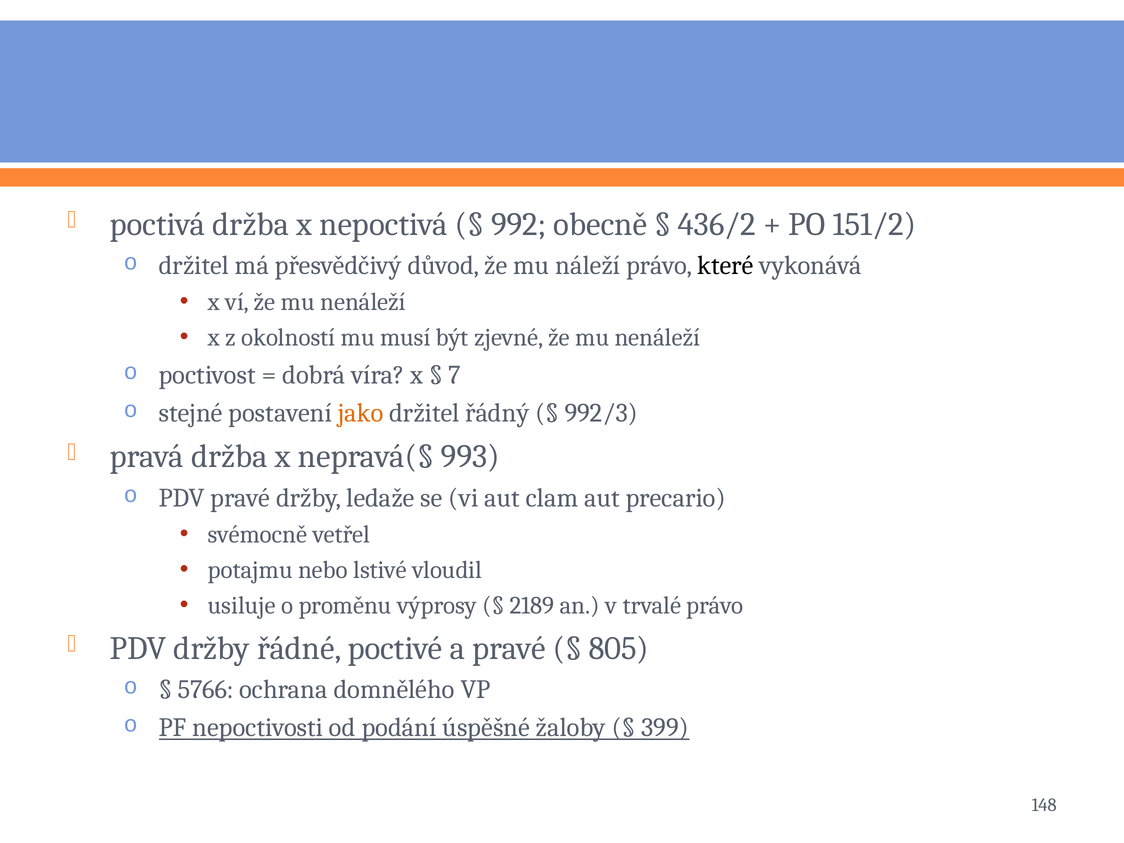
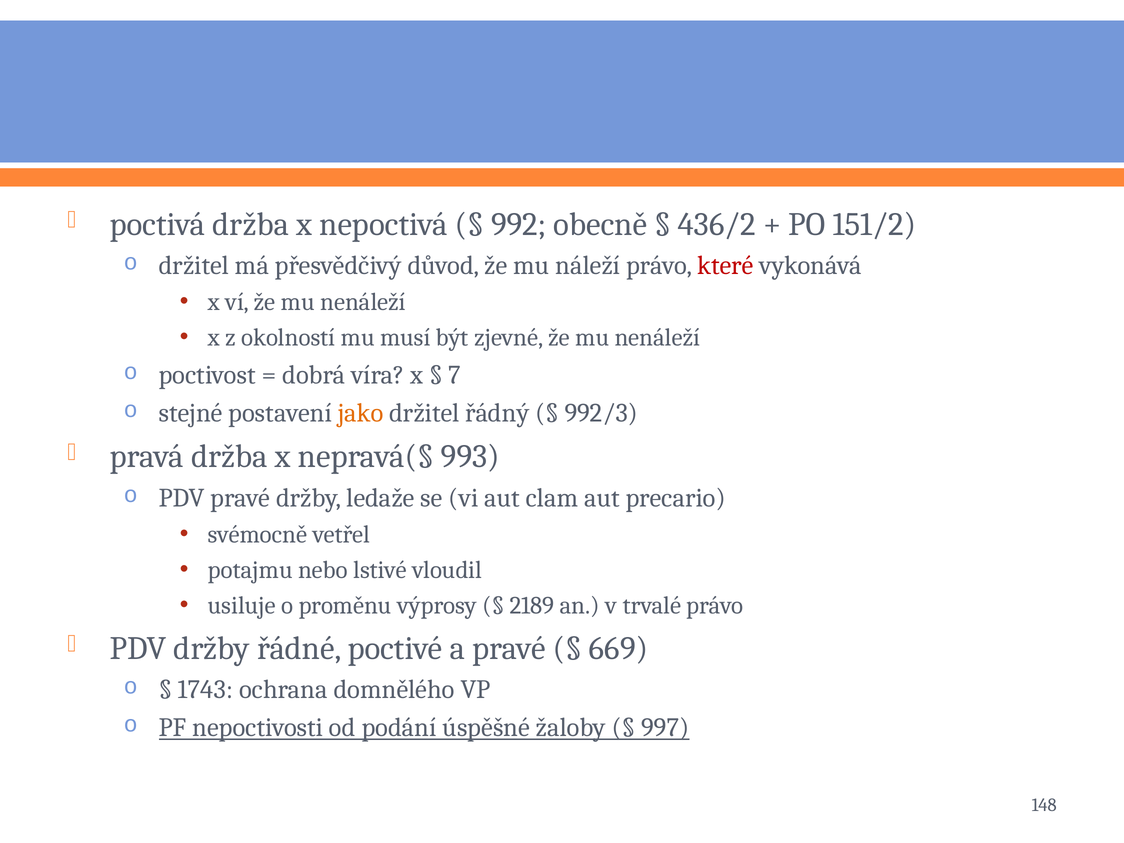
které colour: black -> red (725, 266)
805: 805 -> 669 (619, 648)
5766: 5766 -> 1743 (206, 690)
399: 399 -> 997 (665, 728)
